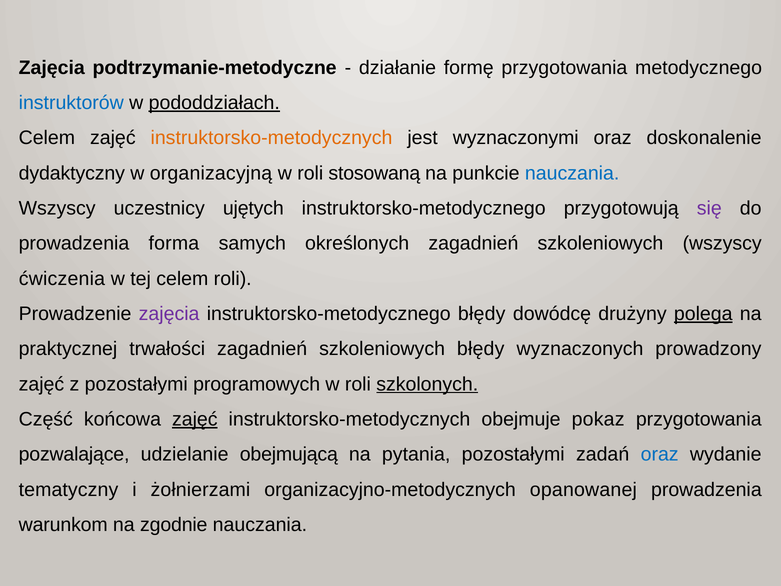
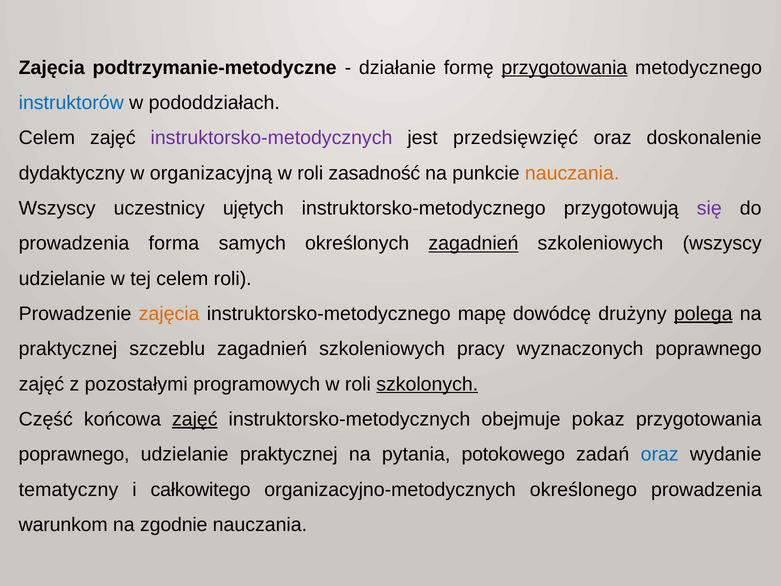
przygotowania underline: none -> present (564, 68)
pododdziałach underline: present -> none (214, 103)
instruktorsko-metodycznych colour: orange -> purple (271, 138)
wyznaczonymi: wyznaczonymi -> przedsięwzięć (516, 138)
stosowaną: stosowaną -> zasadność (374, 173)
nauczania colour: blue -> orange (572, 173)
zagadnień underline: none -> present (473, 243)
ćwiczenia: ćwiczenia -> udzielanie (62, 279)
zajęcia colour: purple -> orange (169, 314)
instruktorsko-metodycznego błędy: błędy -> mapę (482, 314)
trwałości: trwałości -> szczeblu (167, 349)
szkoleniowych błędy: błędy -> pracy (481, 349)
wyznaczonych prowadzony: prowadzony -> poprawnego (709, 349)
pozwalające: pozwalające -> poprawnego (74, 454)
udzielanie obejmującą: obejmującą -> praktycznej (289, 454)
pytania pozostałymi: pozostałymi -> potokowego (513, 454)
żołnierzami: żołnierzami -> całkowitego (201, 489)
opanowanej: opanowanej -> określonego (583, 489)
